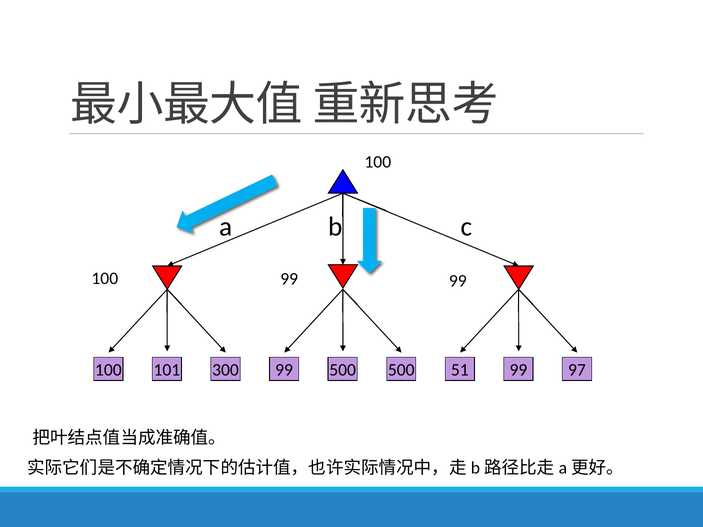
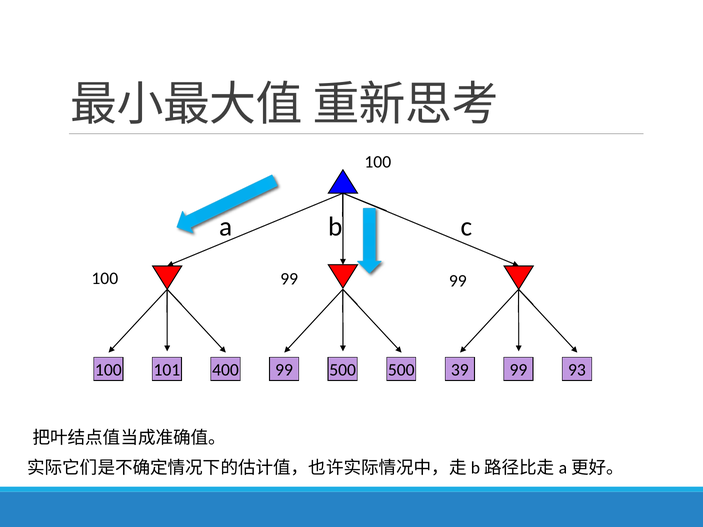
300: 300 -> 400 (225, 370)
51: 51 -> 39 (460, 370)
97: 97 -> 93 (577, 370)
